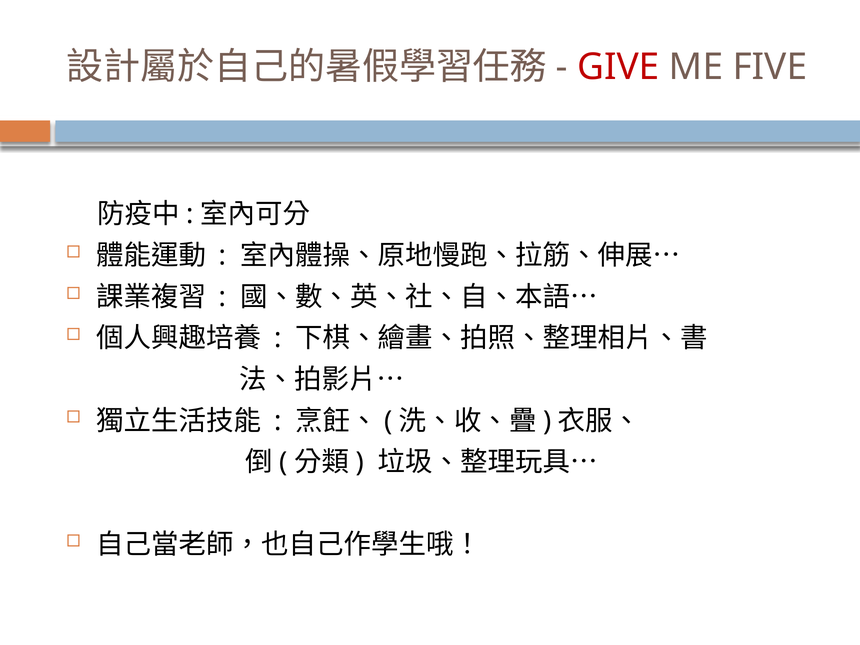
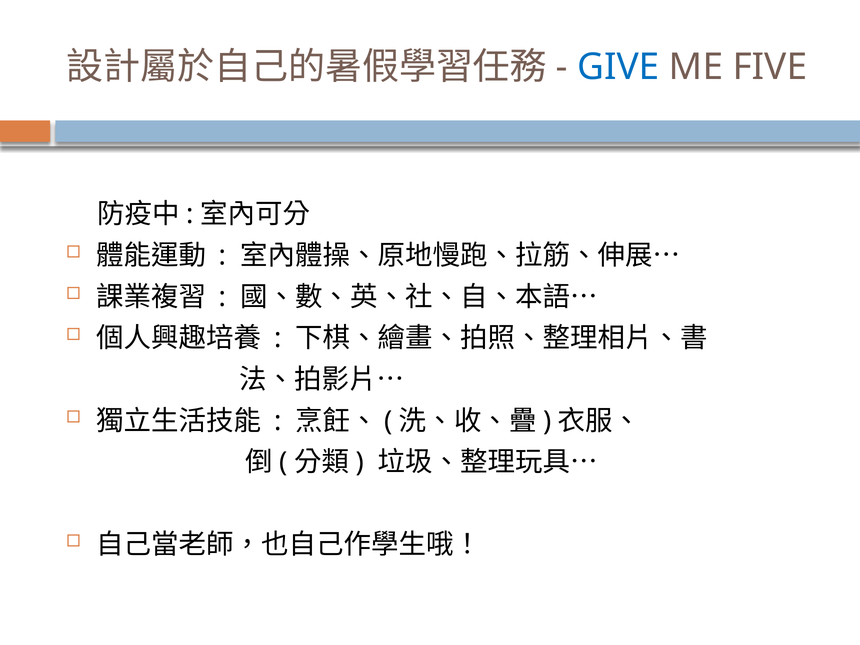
GIVE colour: red -> blue (618, 67)
